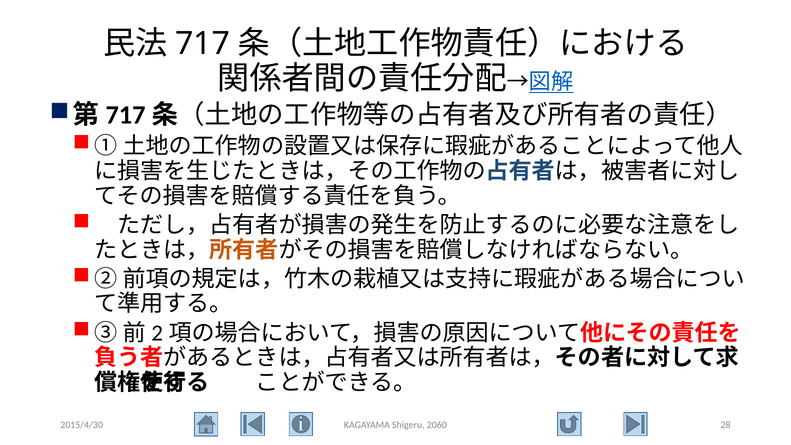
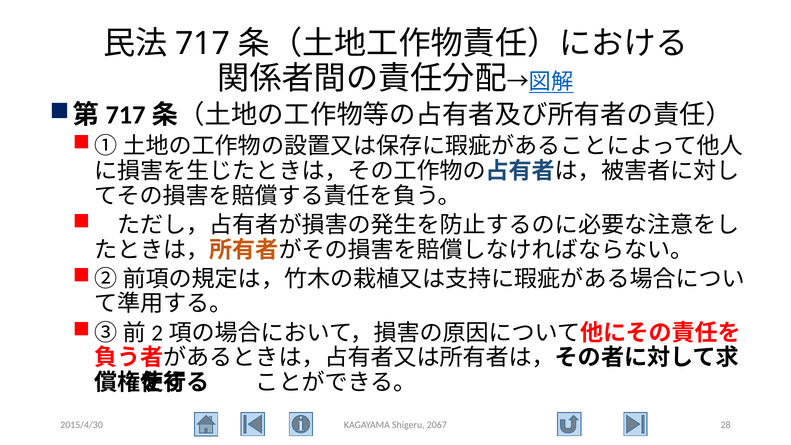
2060: 2060 -> 2067 (437, 425)
